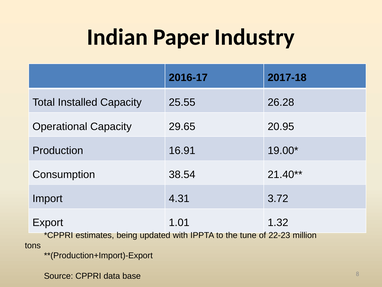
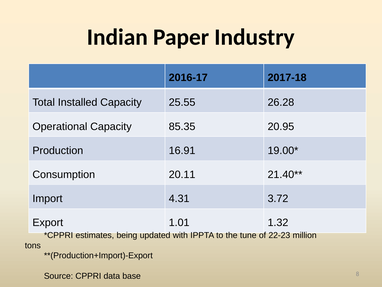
29.65: 29.65 -> 85.35 (182, 126)
38.54: 38.54 -> 20.11 (182, 174)
